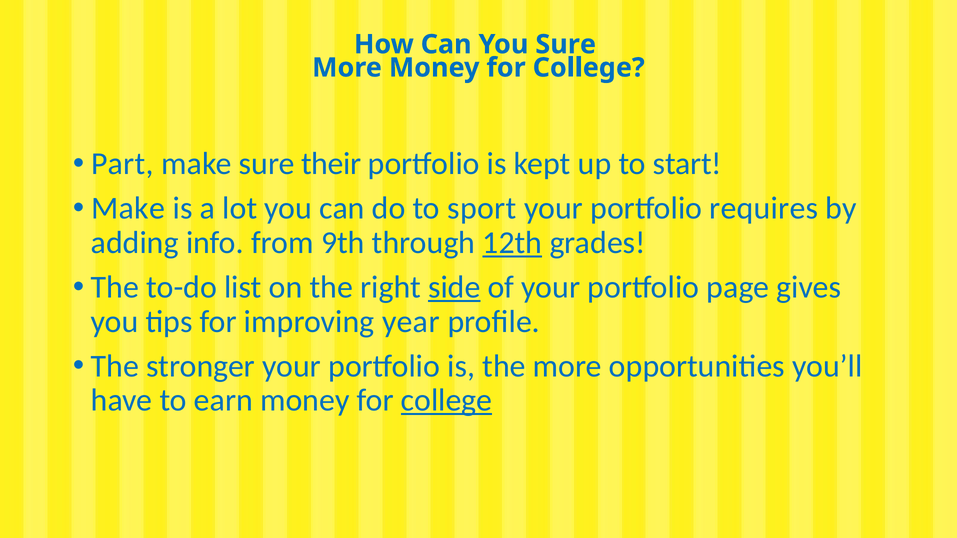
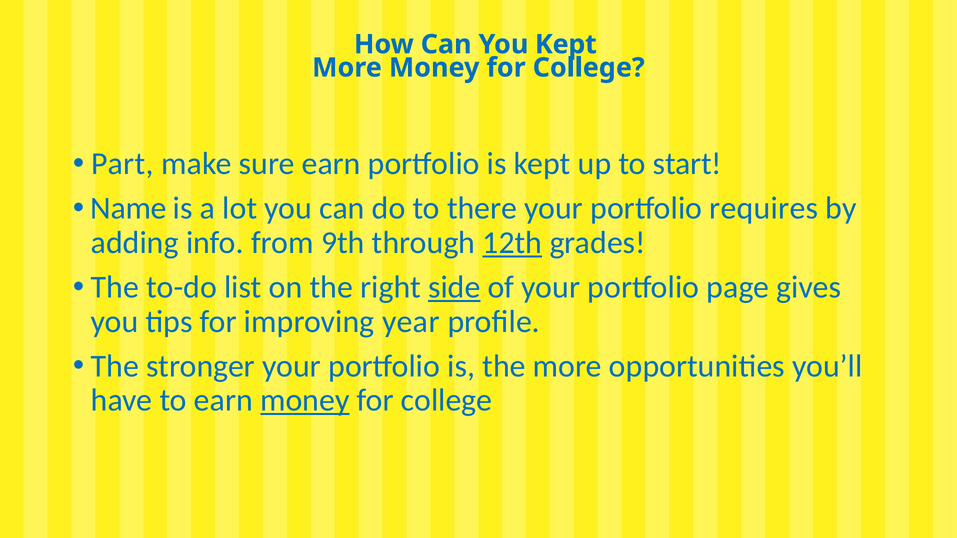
You Sure: Sure -> Kept (566, 44)
sure their: their -> earn (331, 164)
Make: Make -> Name (128, 208)
sport: sport -> there (482, 208)
money underline: none -> present (305, 401)
college underline: present -> none (447, 401)
